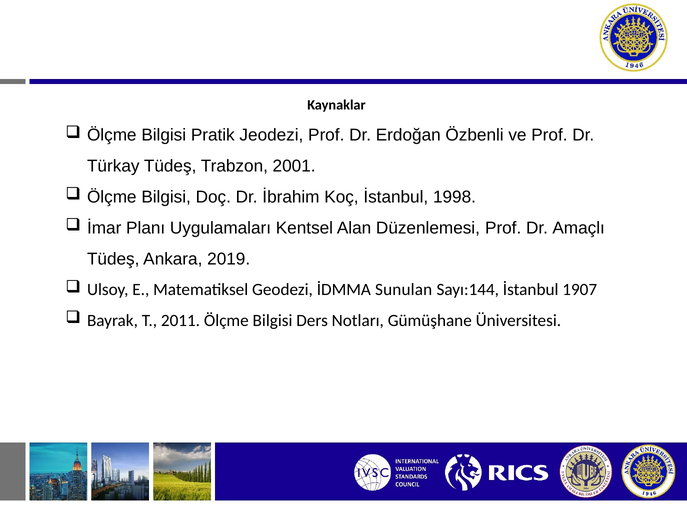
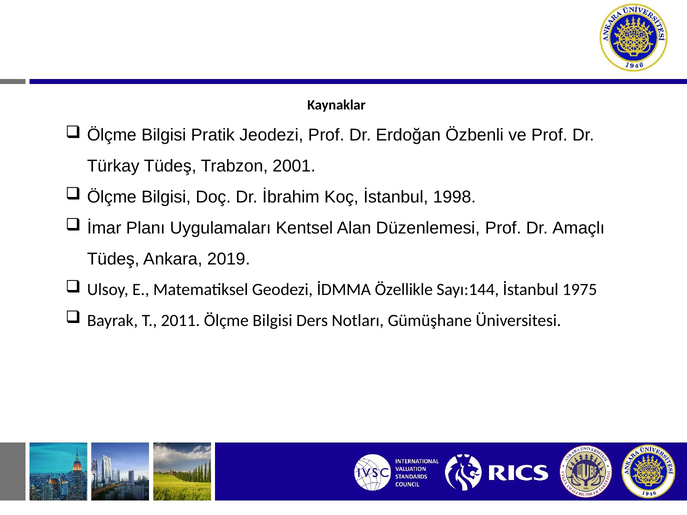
Sunulan: Sunulan -> Özellikle (404, 290)
1907: 1907 -> 1975 (580, 290)
